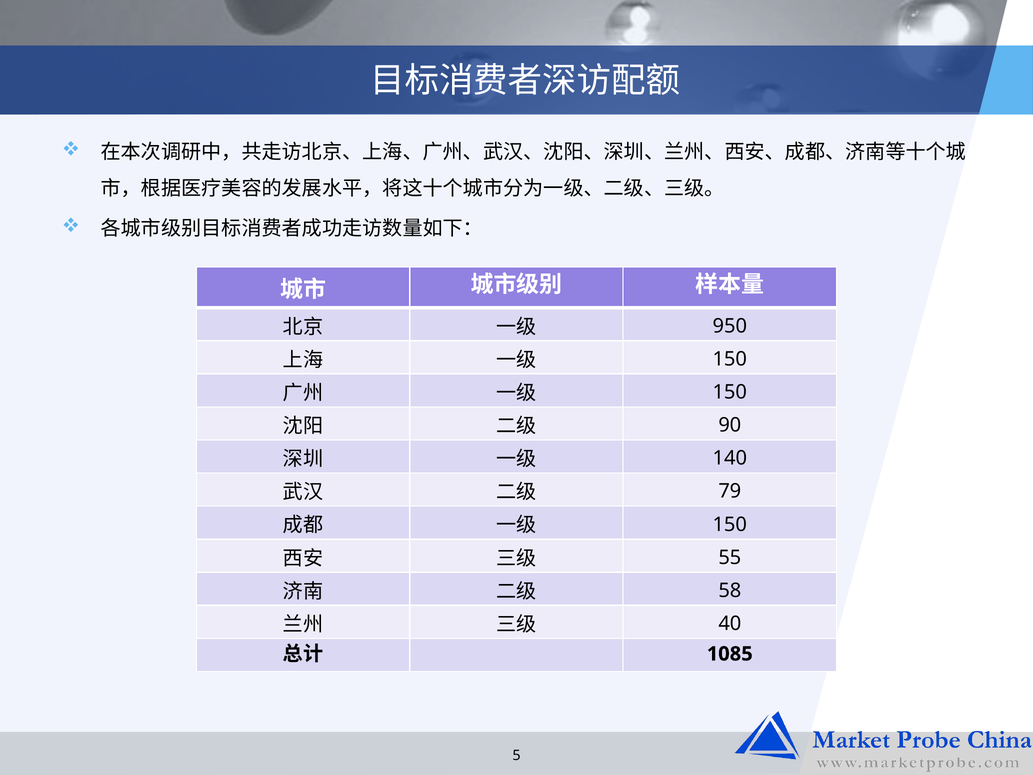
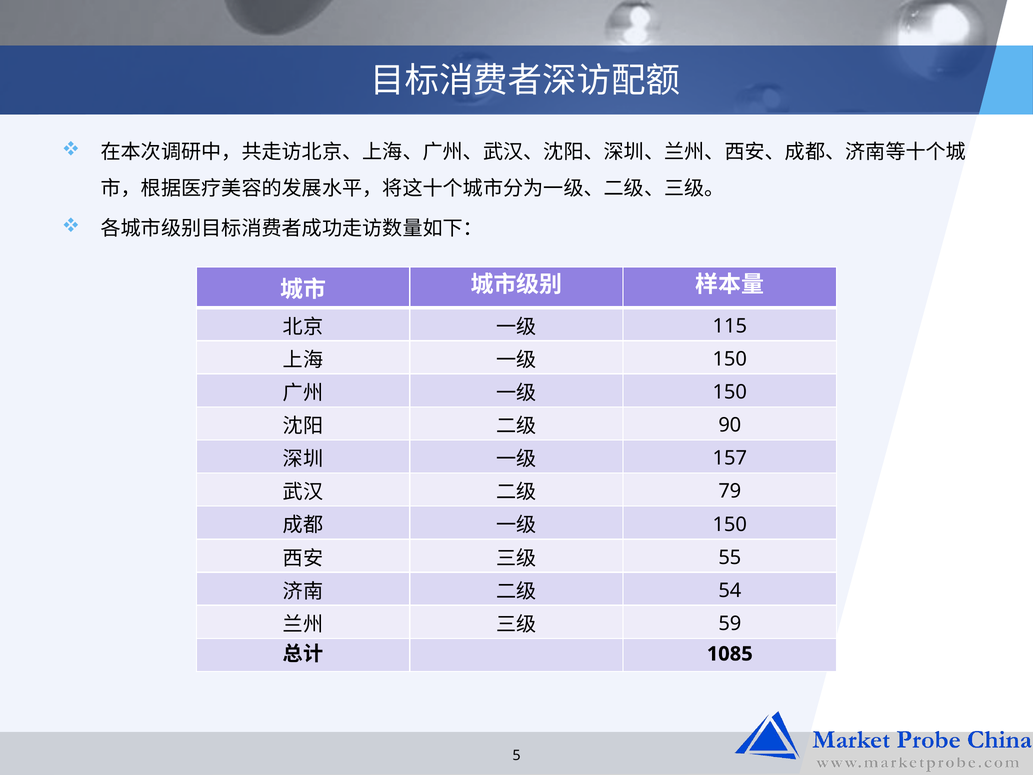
950: 950 -> 115 (730, 326)
140: 140 -> 157 (730, 458)
58: 58 -> 54 (730, 590)
40: 40 -> 59 (730, 623)
